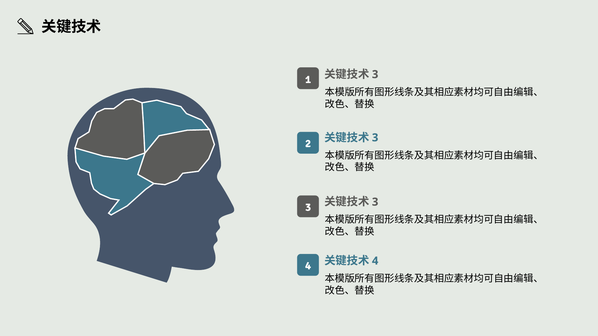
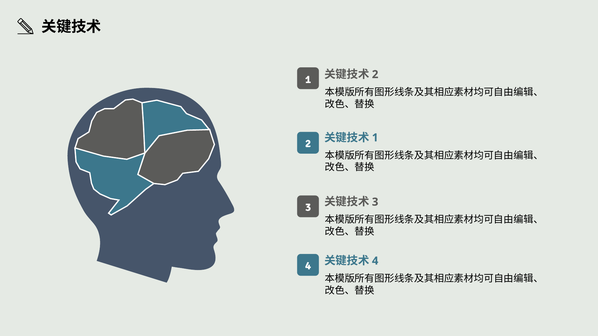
3: 3 -> 2 (375, 75)
3: 3 -> 1 (375, 138)
